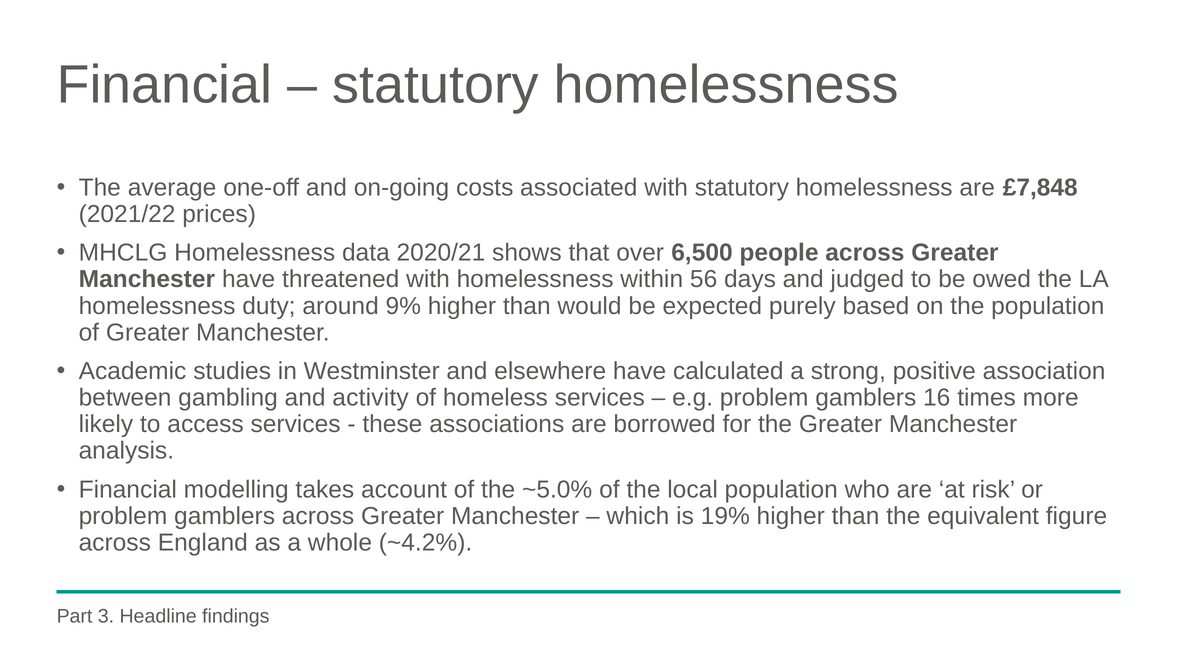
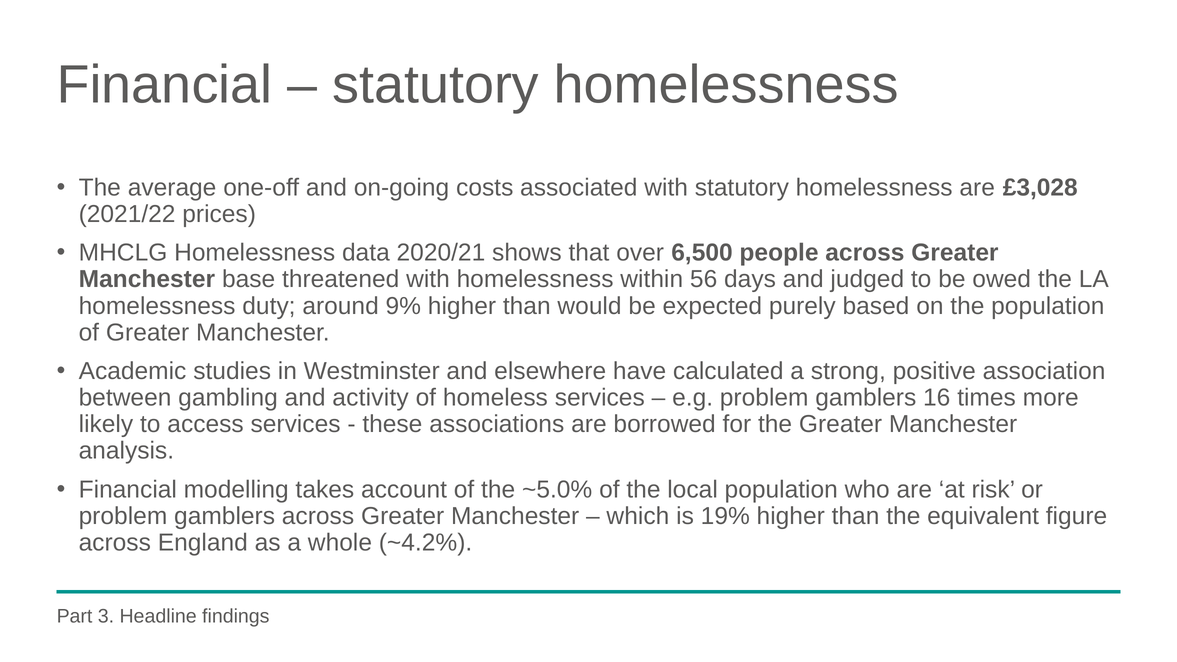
£7,848: £7,848 -> £3,028 (1040, 188)
Manchester have: have -> base (249, 279)
